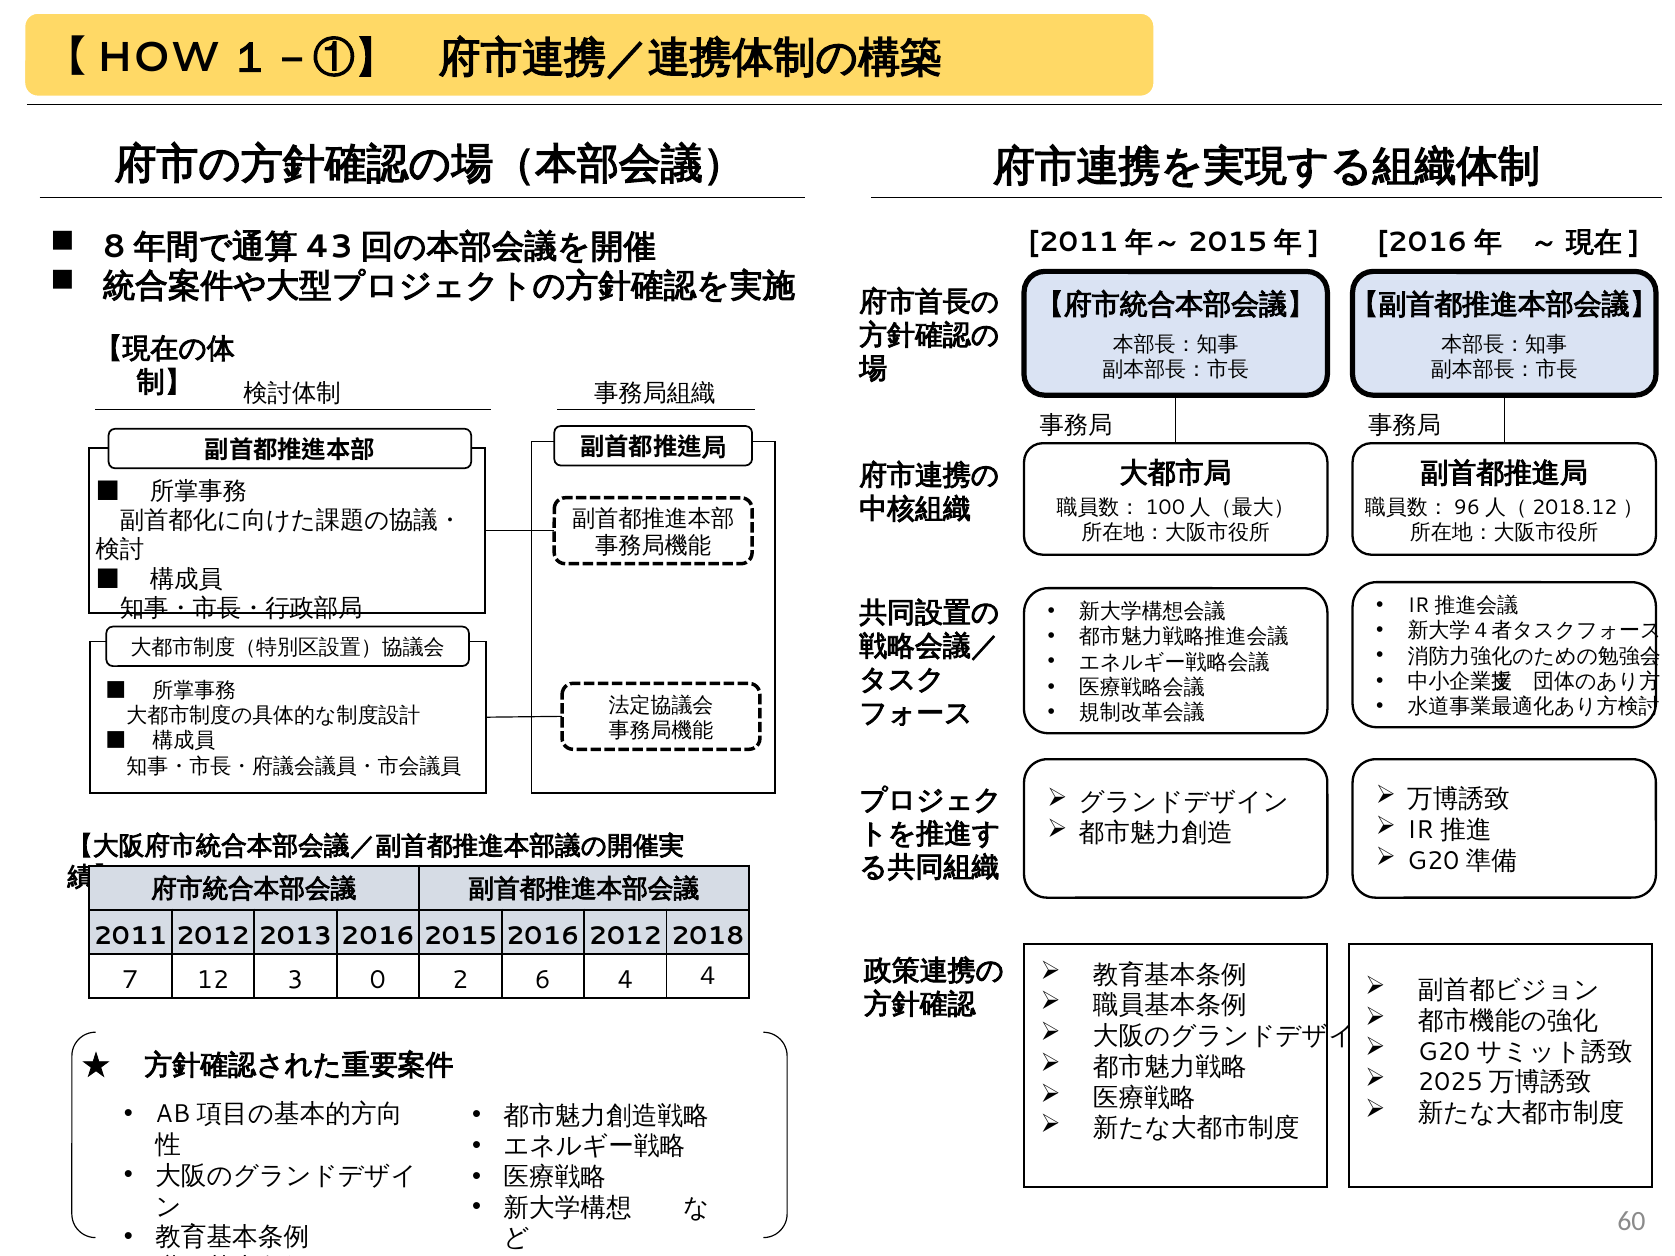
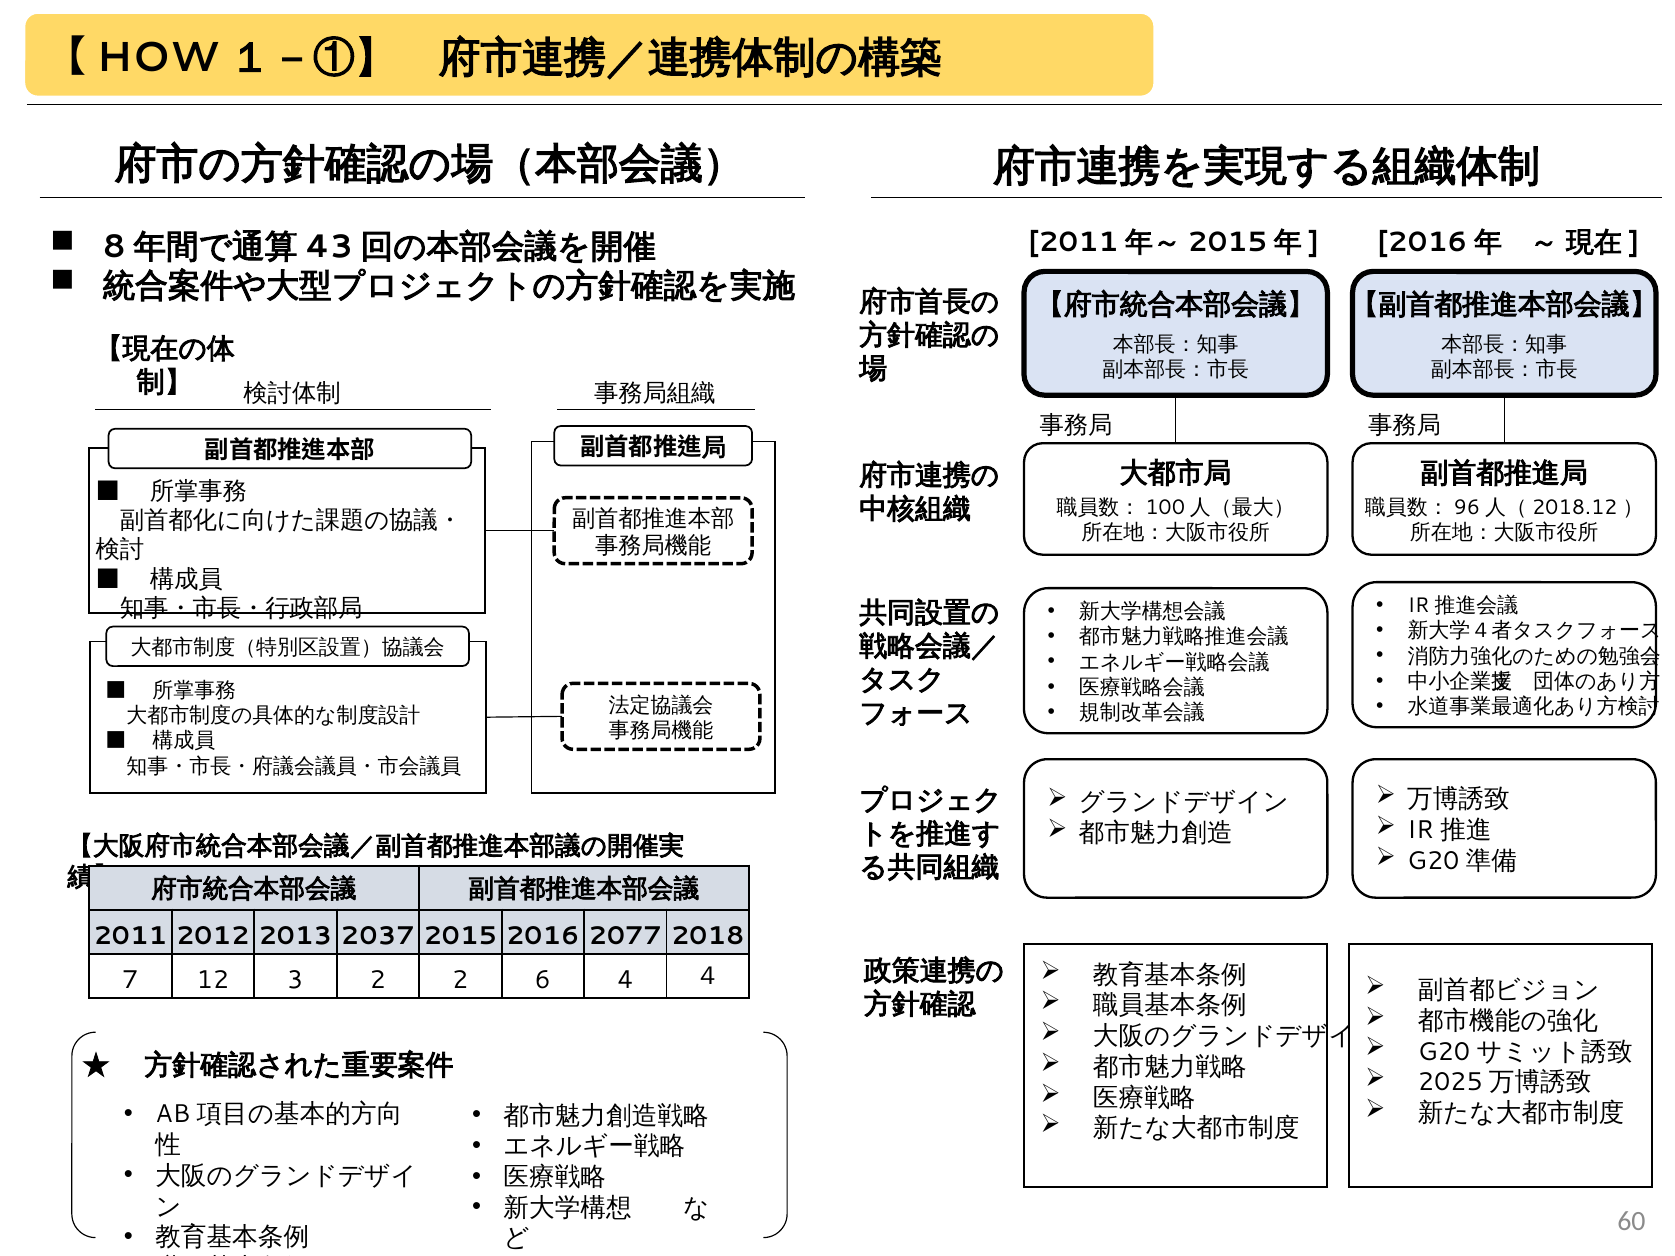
2013 2016: 2016 -> 2037 (378, 936)
2016 2012: 2012 -> 2077 (625, 936)
3 0: 0 -> 2 (378, 980)
